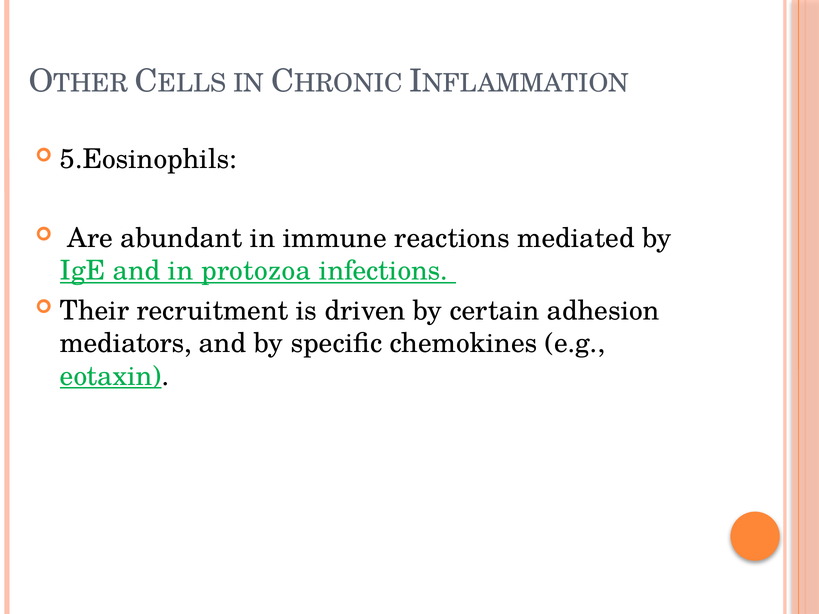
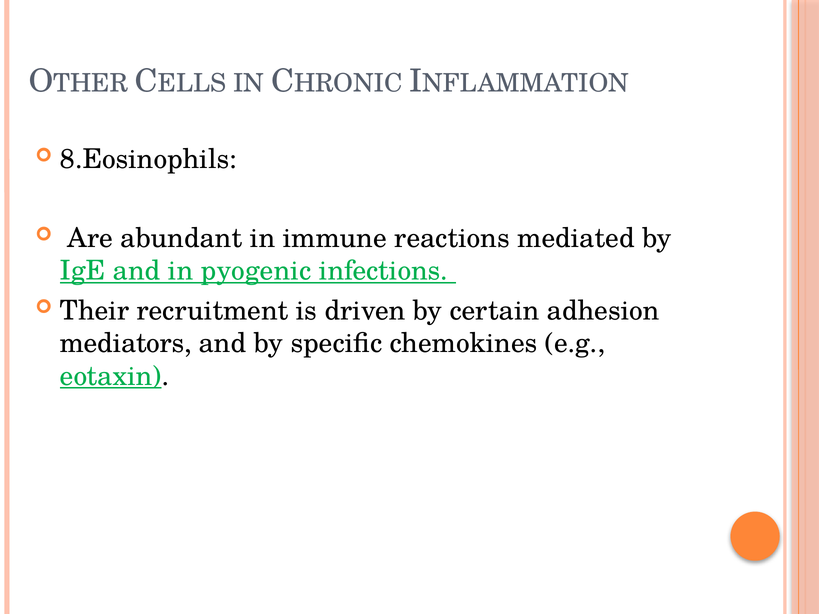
5.Eosinophils: 5.Eosinophils -> 8.Eosinophils (148, 159)
protozoa: protozoa -> pyogenic (256, 271)
